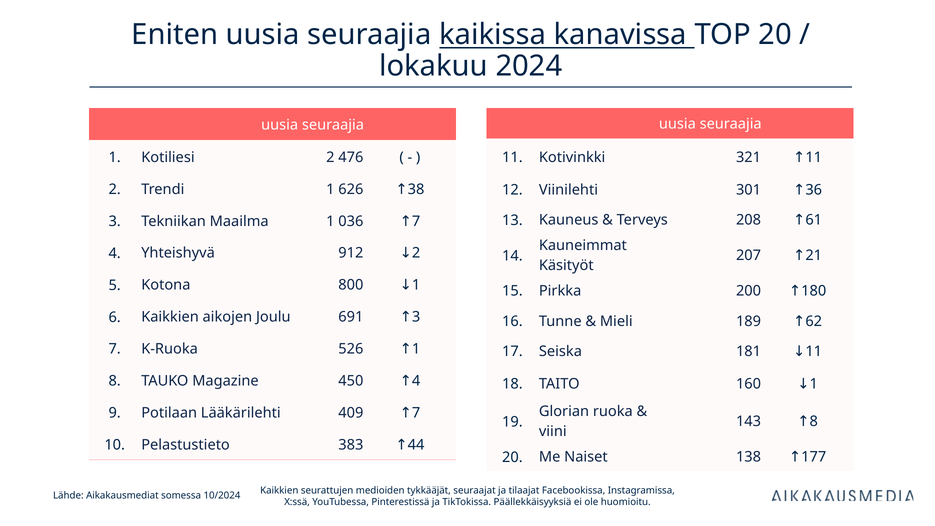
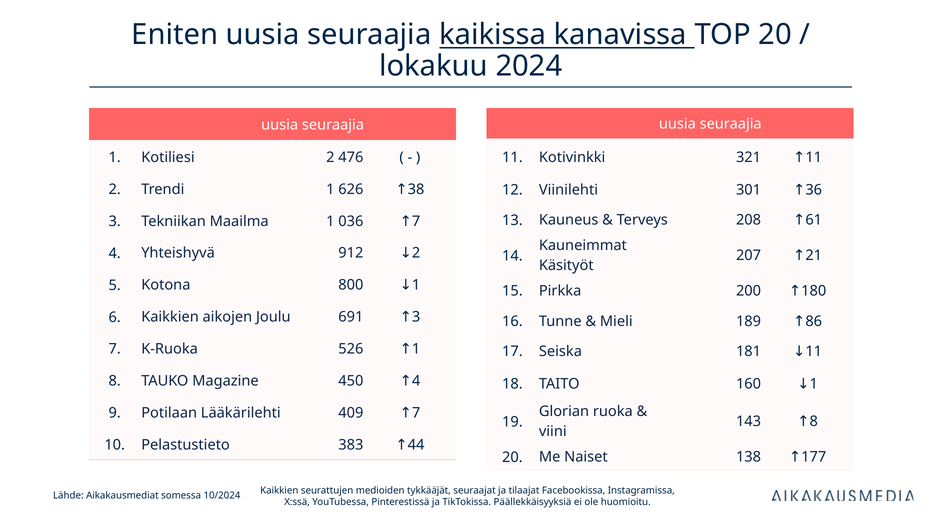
62: 62 -> 86 (814, 321)
